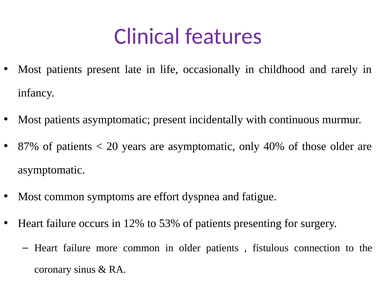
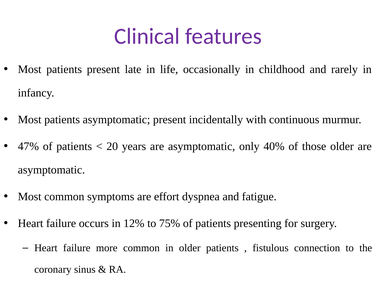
87%: 87% -> 47% (28, 146)
53%: 53% -> 75% (170, 223)
